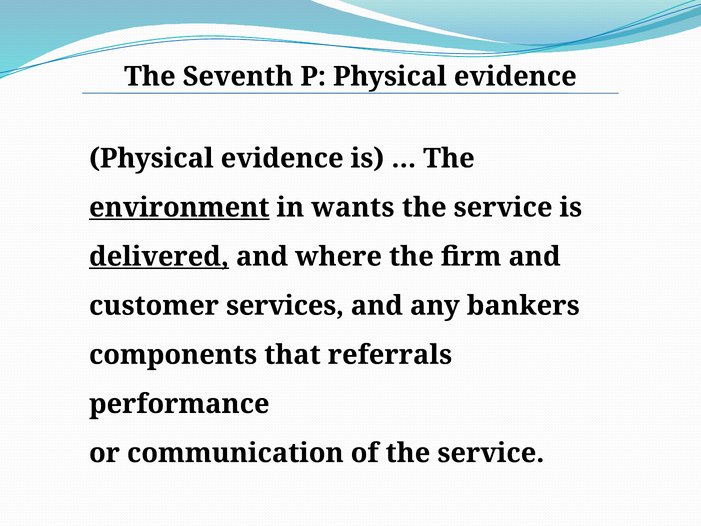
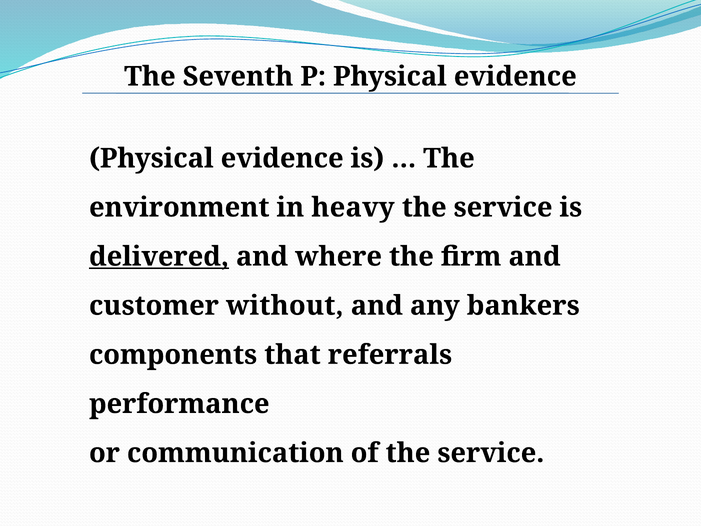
environment underline: present -> none (179, 207)
wants: wants -> heavy (353, 207)
services: services -> without (285, 306)
